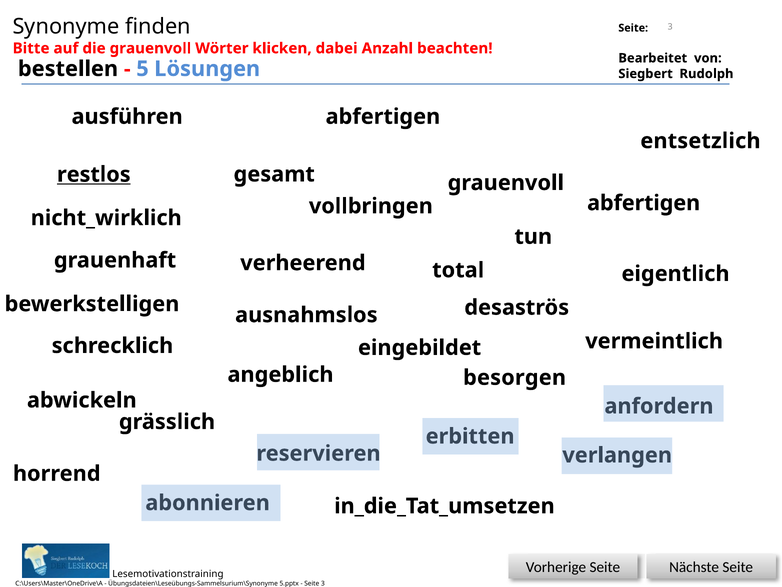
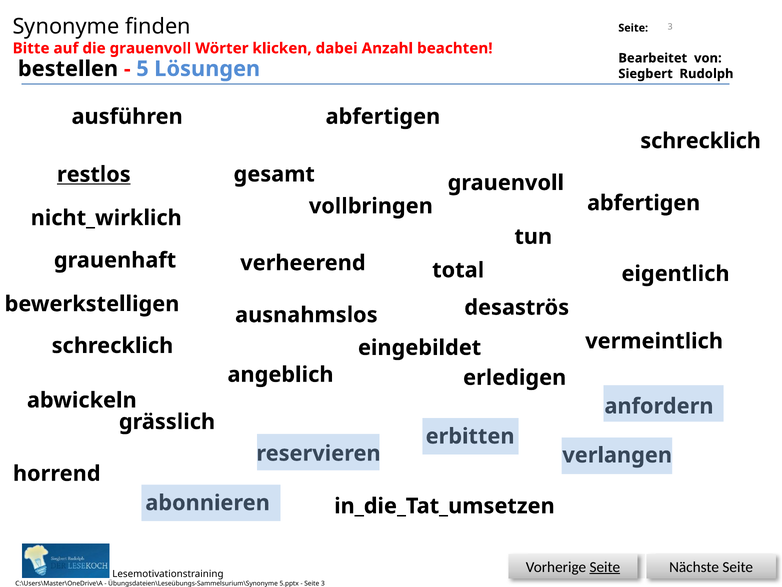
entsetzlich: entsetzlich -> schrecklich (701, 141)
besorgen: besorgen -> erledigen (515, 377)
Seite underline: none -> present (605, 567)
